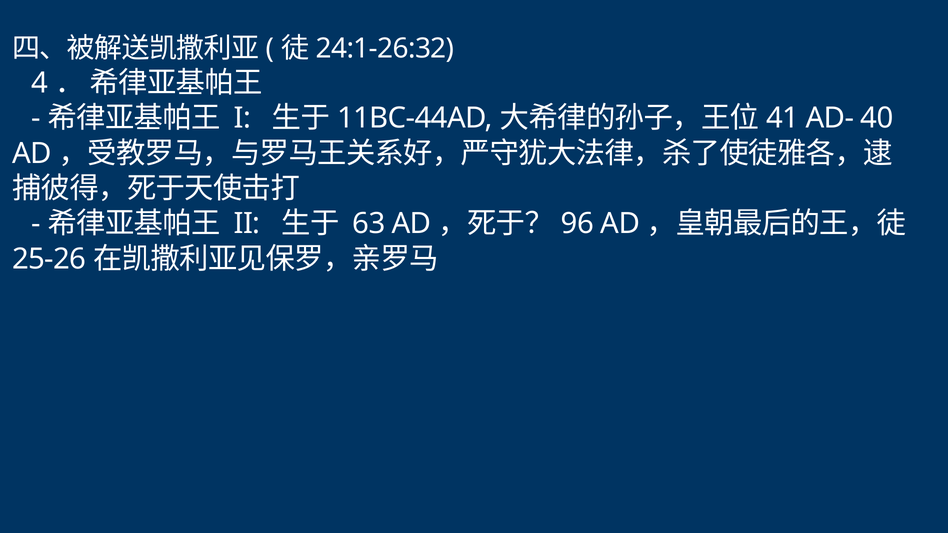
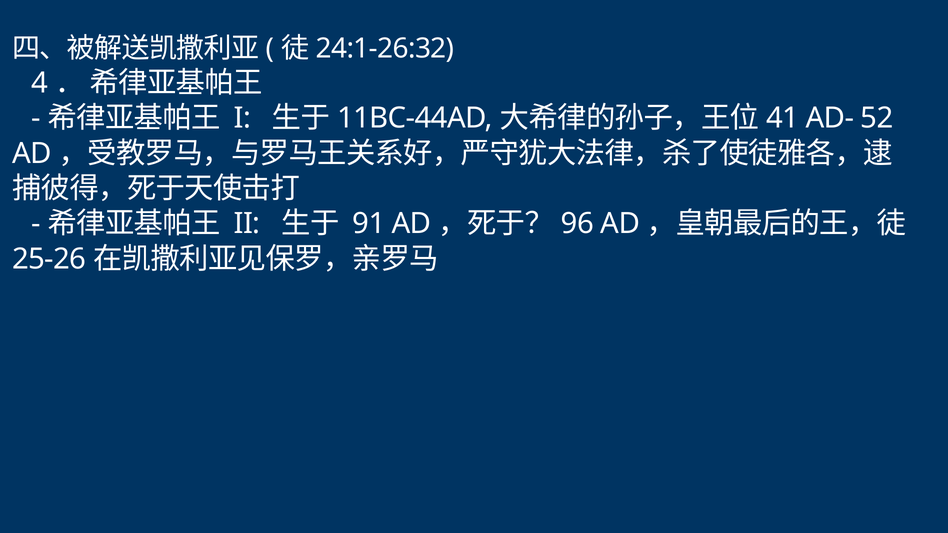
40: 40 -> 52 (877, 118)
63: 63 -> 91 (369, 224)
